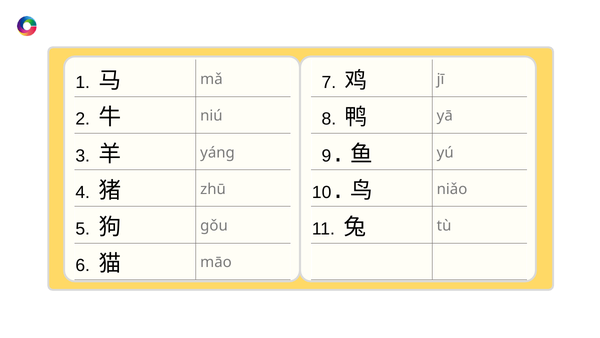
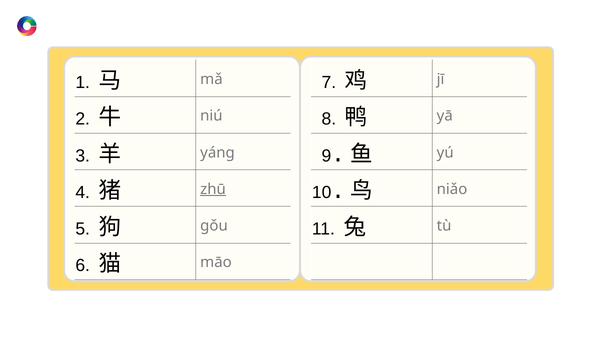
zhū underline: none -> present (213, 189)
